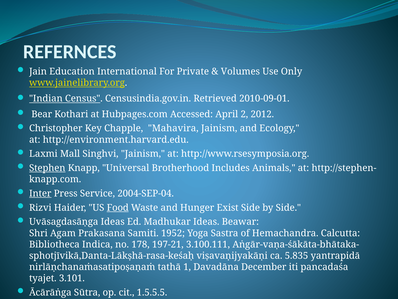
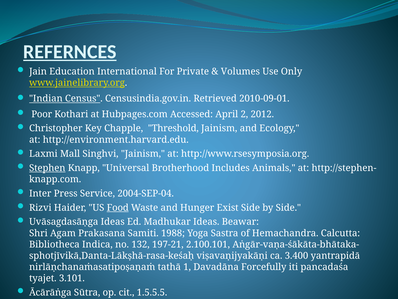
REFERNCES underline: none -> present (70, 52)
Bear: Bear -> Poor (42, 114)
Mahavira: Mahavira -> Threshold (173, 128)
Inter underline: present -> none (40, 193)
1952: 1952 -> 1988 (173, 233)
178: 178 -> 132 (141, 244)
3.100.111: 3.100.111 -> 2.100.101 (208, 244)
5.835: 5.835 -> 3.400 (296, 255)
December: December -> Forcefully (264, 267)
